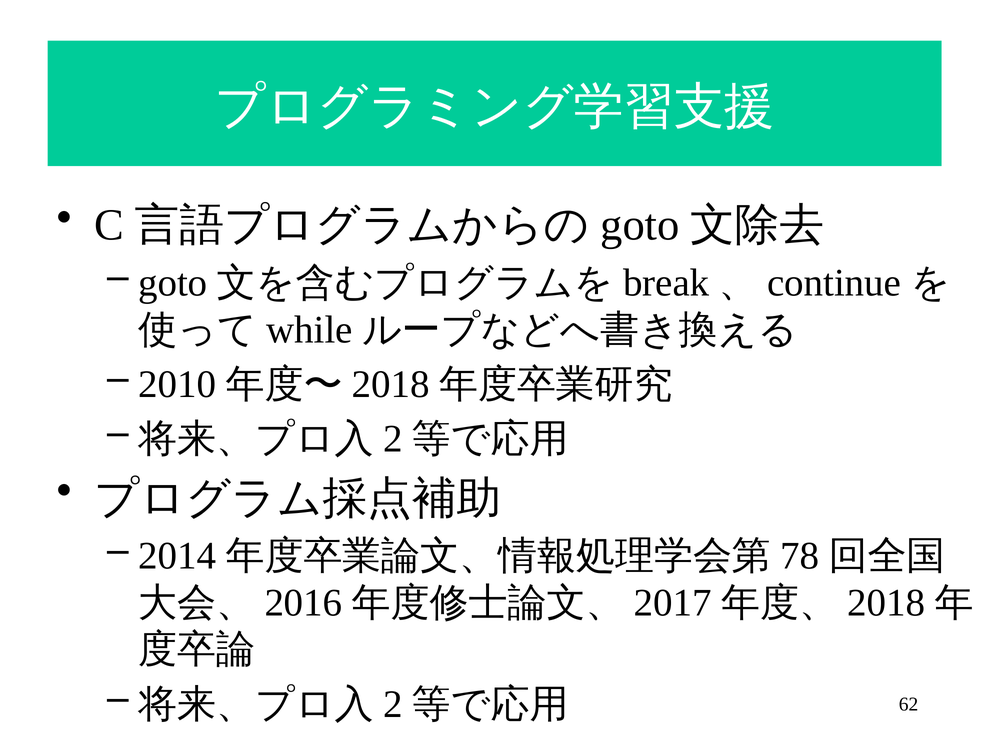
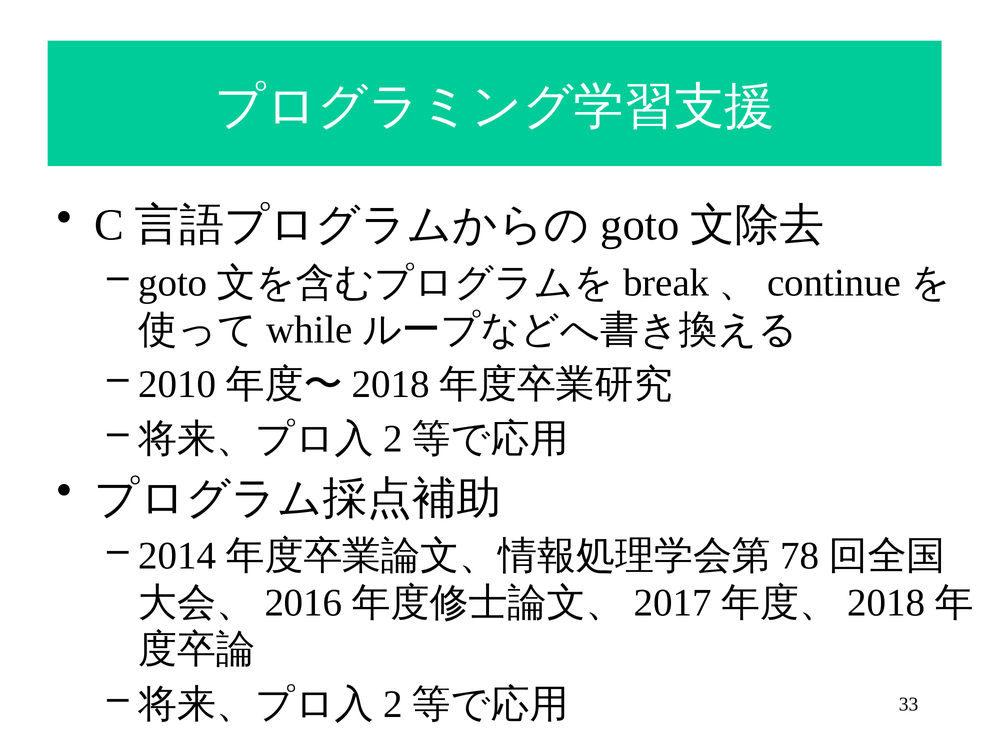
62: 62 -> 33 (909, 704)
